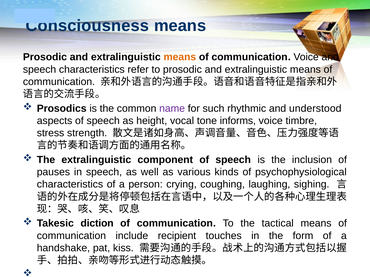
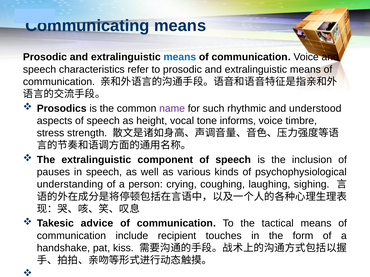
Consciousness: Consciousness -> Communicating (87, 26)
means colour: orange -> blue (180, 57)
characteristics: characteristics -> understanding (70, 185)
diction: diction -> advice (97, 224)
